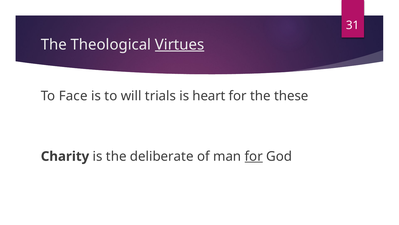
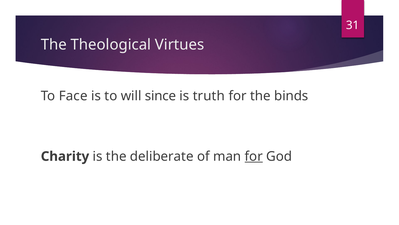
Virtues underline: present -> none (180, 44)
trials: trials -> since (161, 96)
heart: heart -> truth (209, 96)
these: these -> binds (291, 96)
